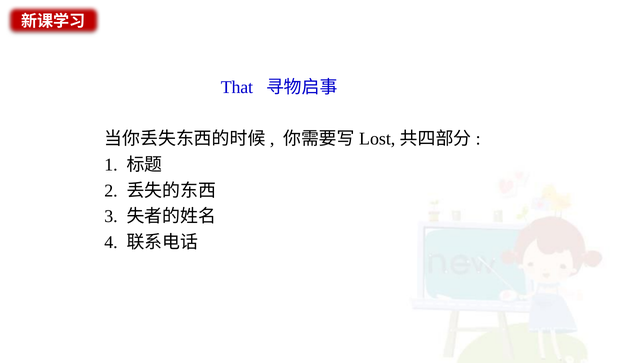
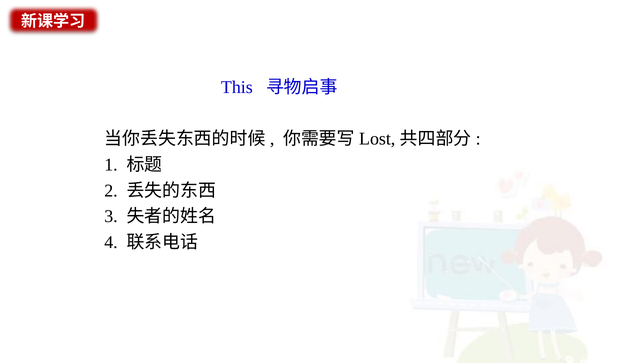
That: That -> This (237, 87)
